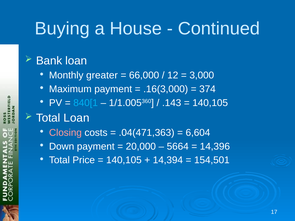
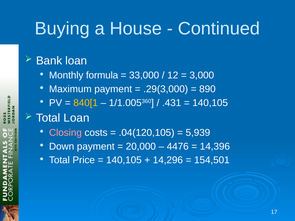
greater: greater -> formula (102, 75)
66,000: 66,000 -> 33,000 (144, 75)
.16(3,000: .16(3,000 -> .29(3,000 (166, 89)
374: 374 -> 890 (207, 89)
840[1 colour: light blue -> yellow (86, 103)
.143: .143 -> .431 (172, 103)
.04(471,363: .04(471,363 -> .04(120,105 (147, 133)
6,604: 6,604 -> 5,939 (198, 133)
5664: 5664 -> 4476 (178, 147)
14,394: 14,394 -> 14,296 (168, 160)
